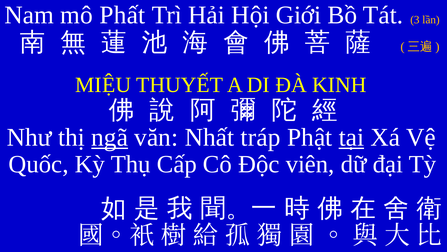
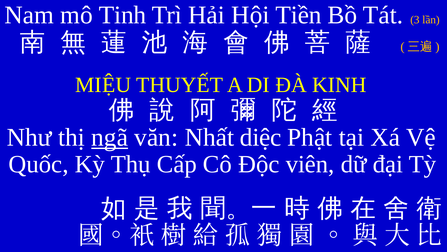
Phất: Phất -> Tinh (123, 15)
Giới: Giới -> Tiền (299, 15)
tráp: tráp -> diệc (261, 137)
tại underline: present -> none (351, 137)
